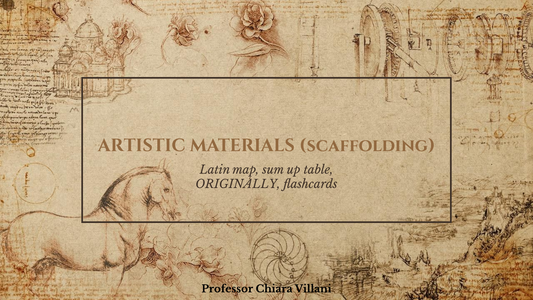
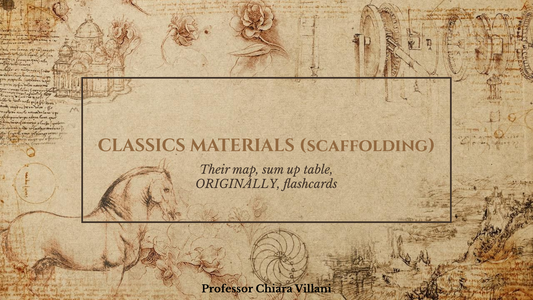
ARTISTIC: ARTISTIC -> CLASSICS (142, 145)
Latin: Latin -> Their (215, 170)
